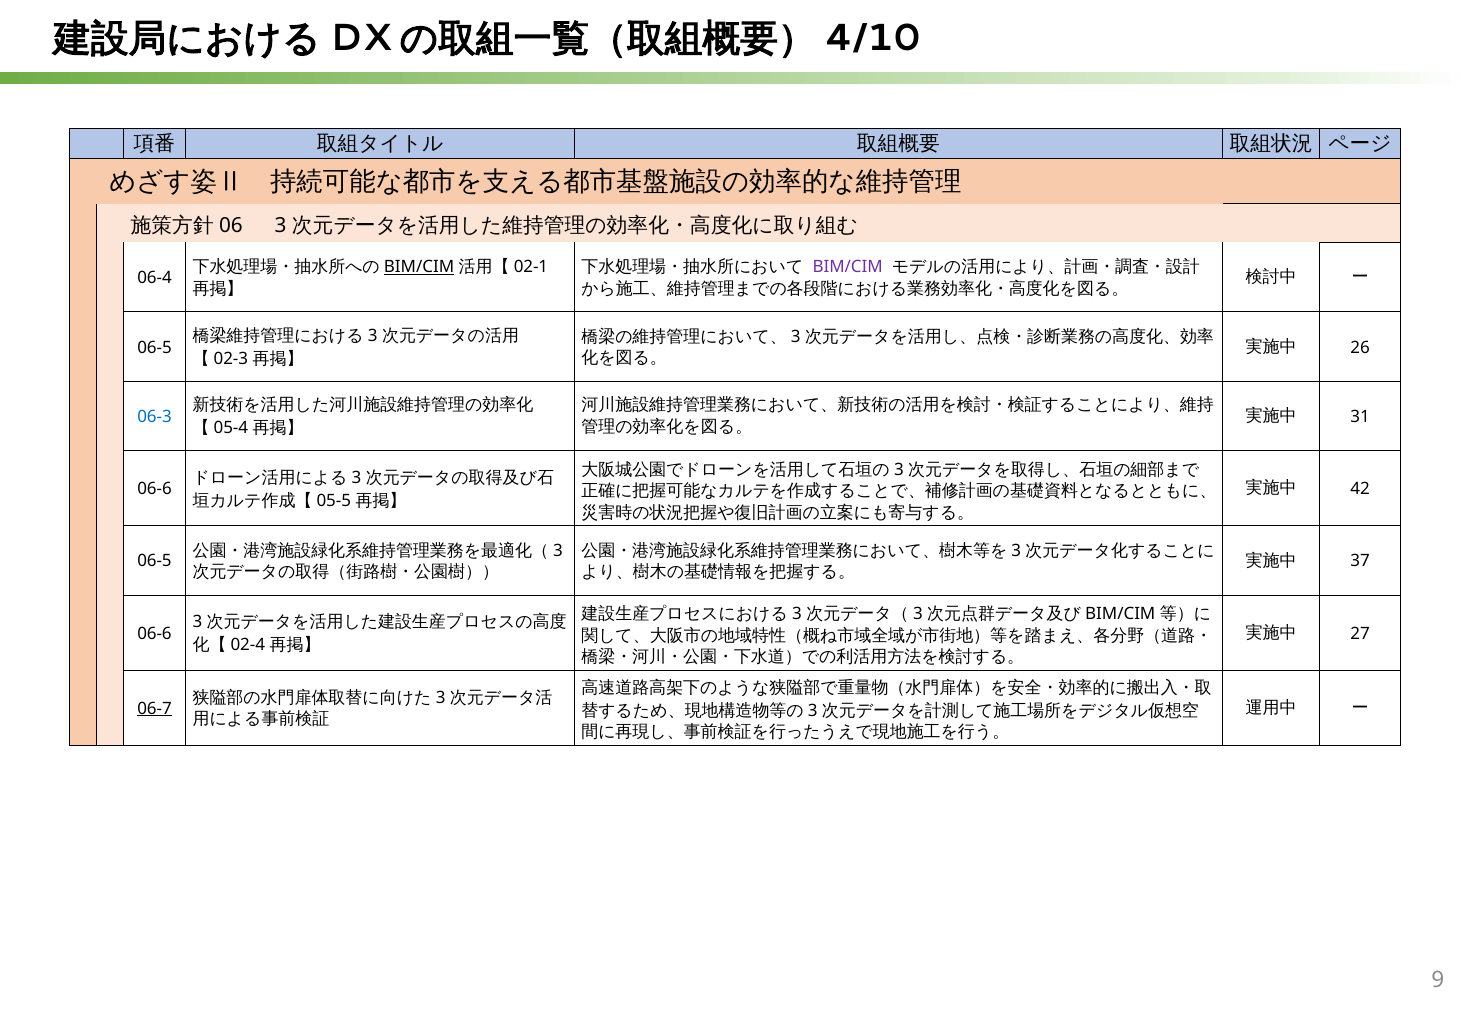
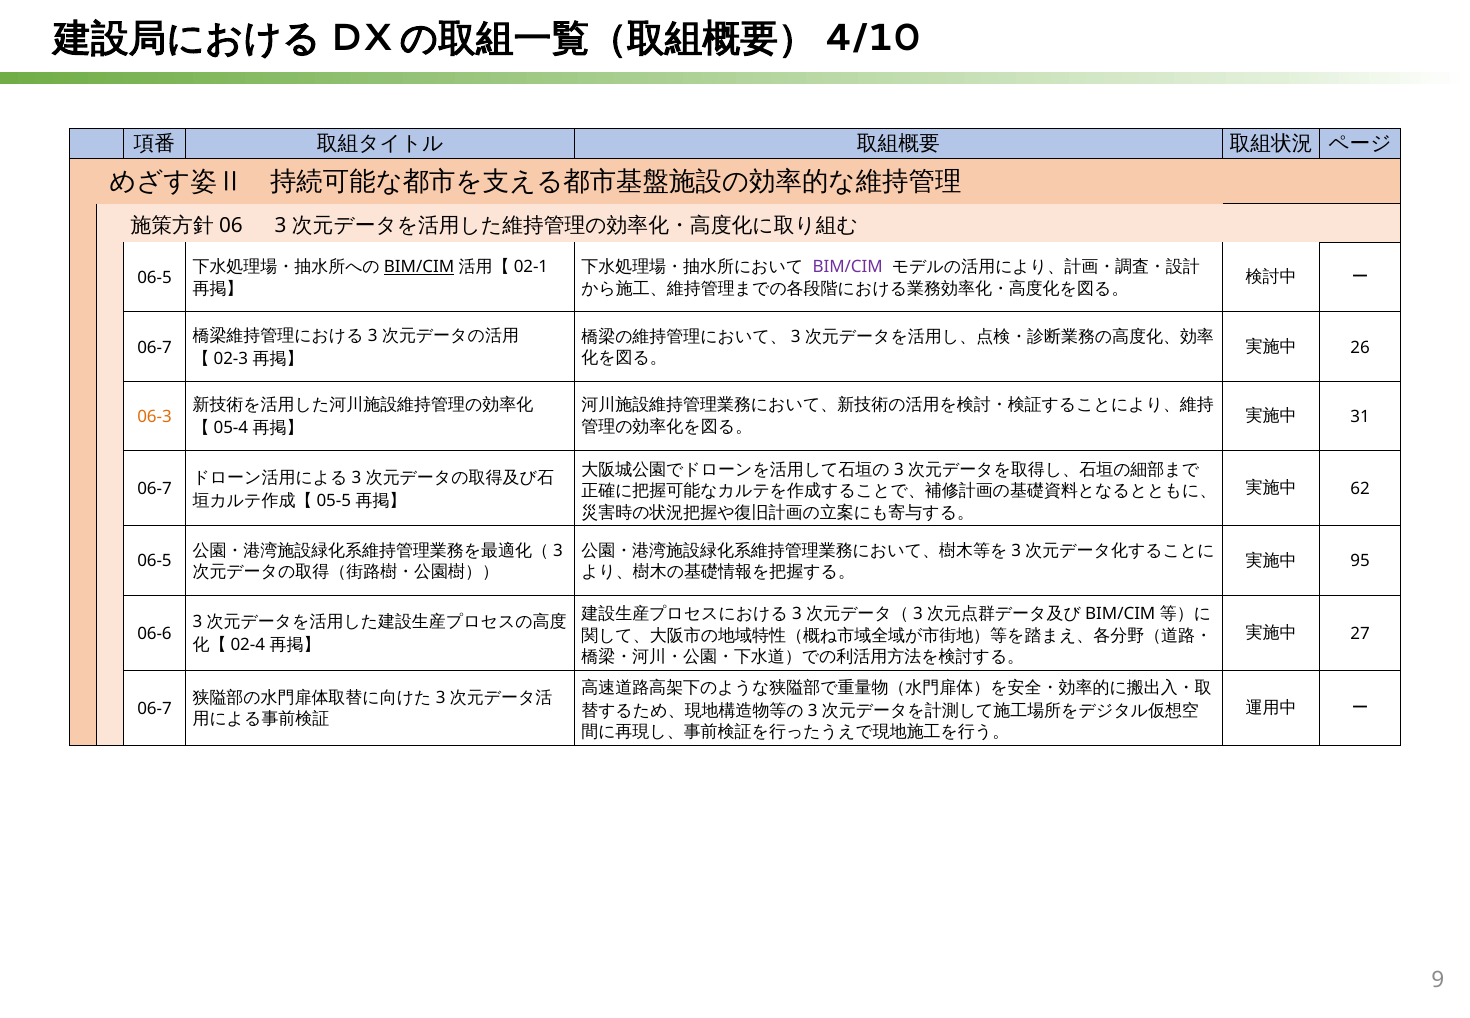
06-4: 06-4 -> 06-5 (155, 278)
06-5: 06-5 -> 06-7 (155, 347)
06-3 colour: blue -> orange (155, 417)
42: 42 -> 62 (1360, 489)
06-6: 06-6 -> 06-7 (155, 489)
37: 37 -> 95 (1360, 561)
06-7 underline: present -> none (155, 708)
